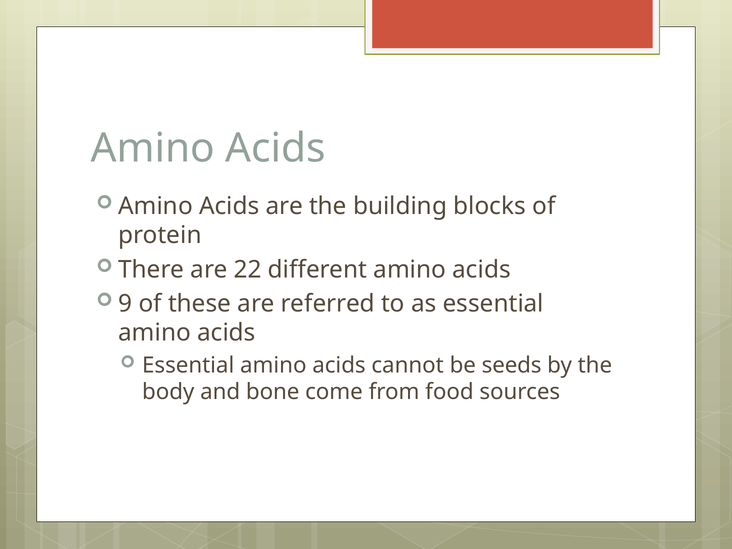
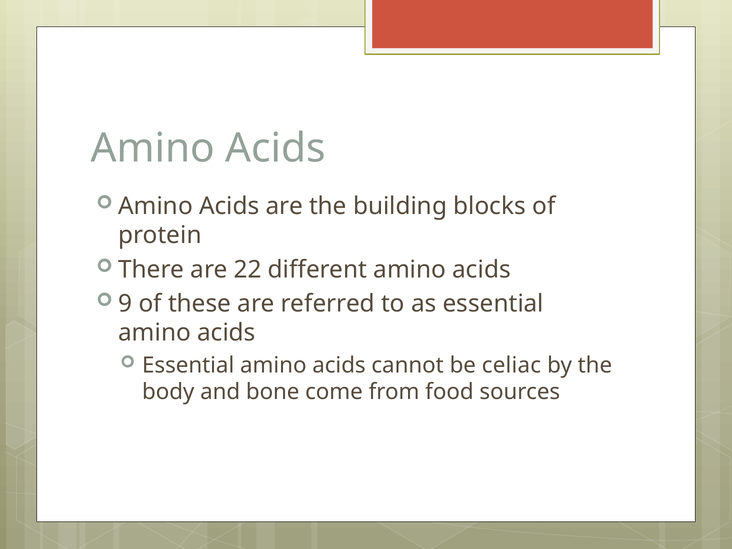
seeds: seeds -> celiac (511, 365)
